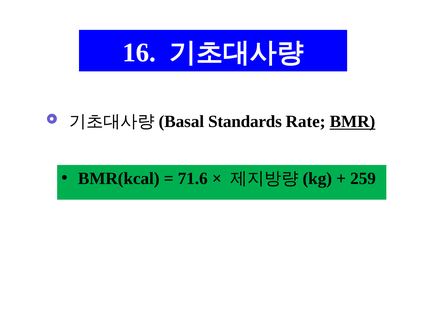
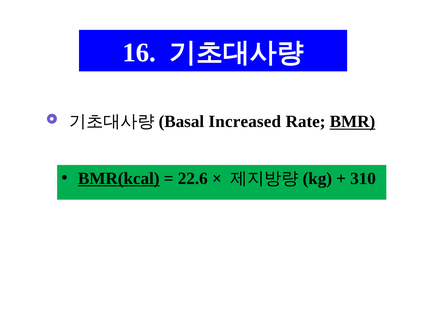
Standards: Standards -> Increased (245, 122)
BMR(kcal underline: none -> present (119, 179)
71.6: 71.6 -> 22.6 (193, 179)
259: 259 -> 310 (363, 179)
